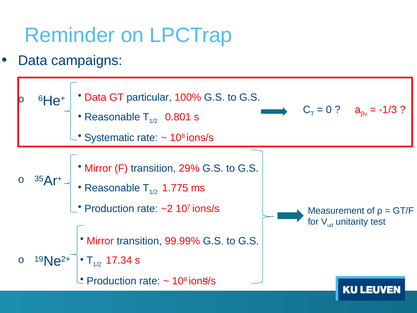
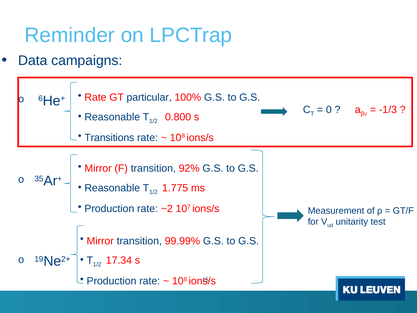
Data: Data -> Rate (95, 97)
0.801: 0.801 -> 0.800 (178, 117)
Systematic: Systematic -> Transitions (109, 138)
29%: 29% -> 92% (189, 168)
